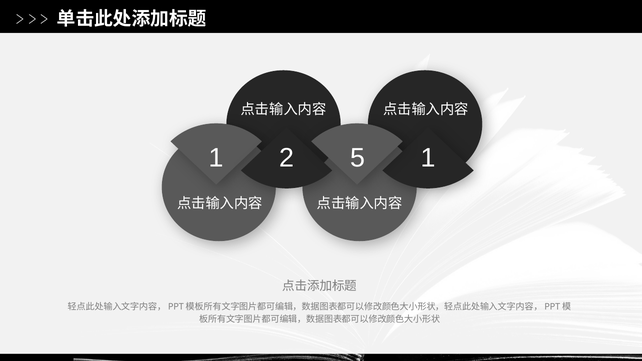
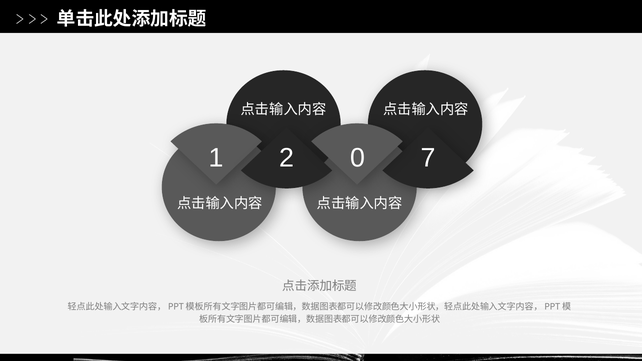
5: 5 -> 0 (357, 158)
1 1: 1 -> 7 (428, 158)
